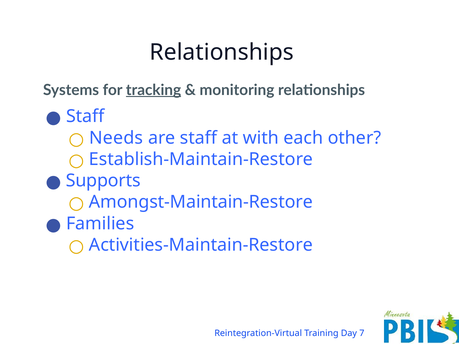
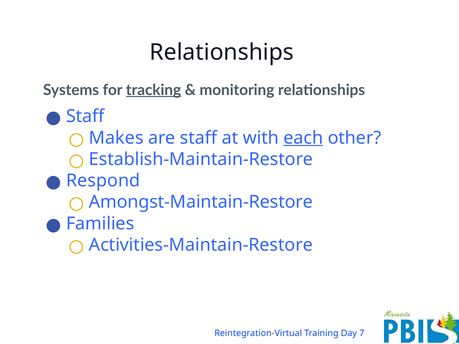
Needs: Needs -> Makes (116, 138)
each underline: none -> present (303, 138)
Supports: Supports -> Respond (103, 181)
